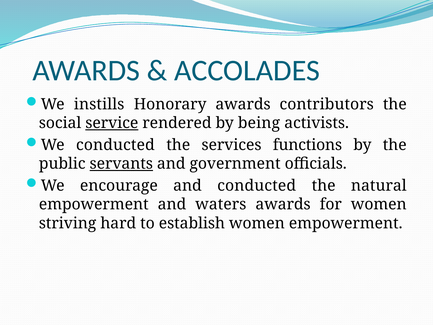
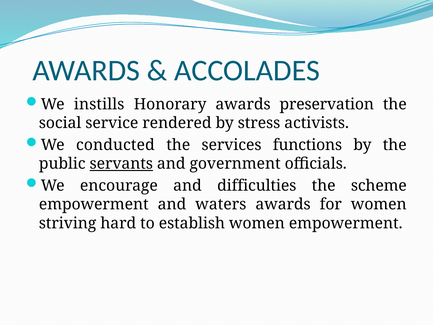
contributors: contributors -> preservation (327, 104)
service underline: present -> none (112, 123)
being: being -> stress (259, 123)
and conducted: conducted -> difficulties (257, 185)
natural: natural -> scheme (379, 185)
